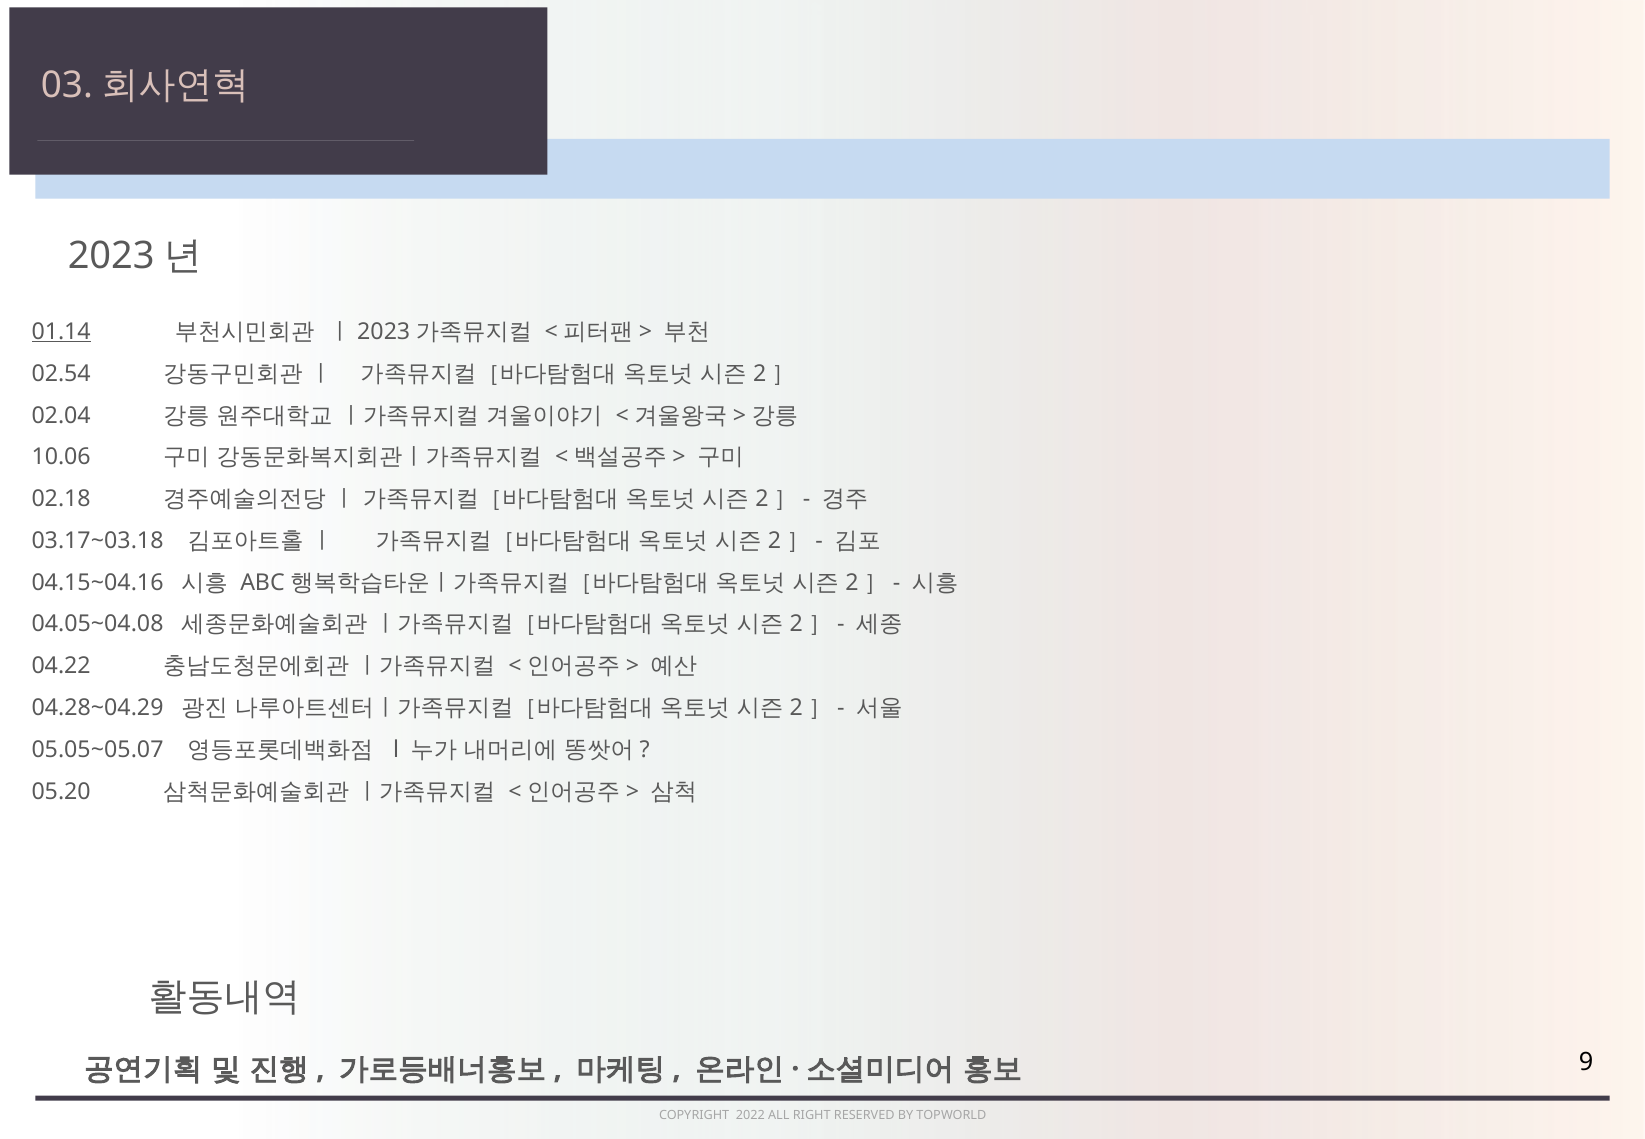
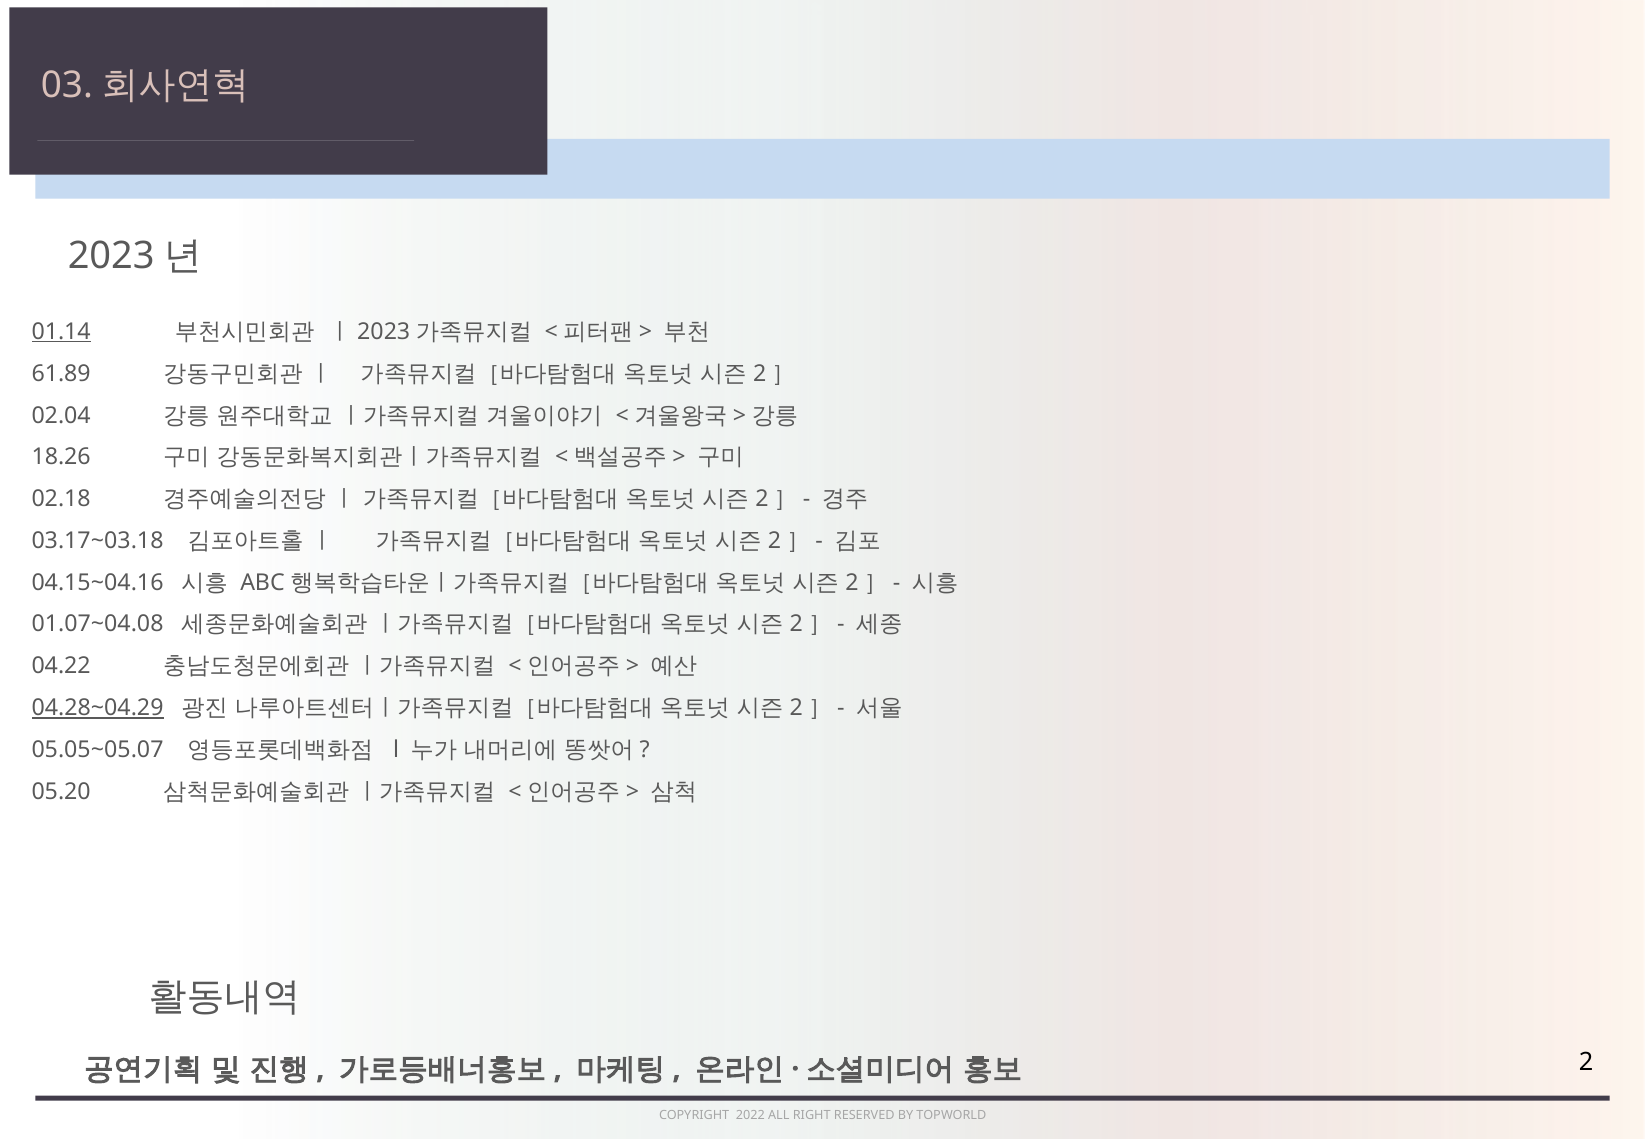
02.54: 02.54 -> 61.89 (61, 374)
10.06: 10.06 -> 18.26 (61, 457)
04.05~04.08: 04.05~04.08 -> 01.07~04.08 (98, 624)
04.28~04.29 underline: none -> present (98, 708)
9: 9 -> 2 (1586, 1062)
